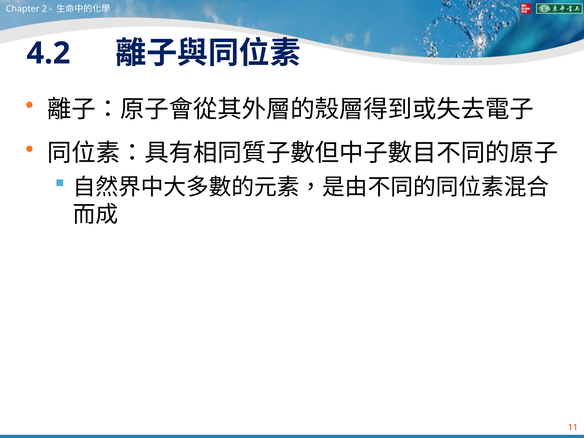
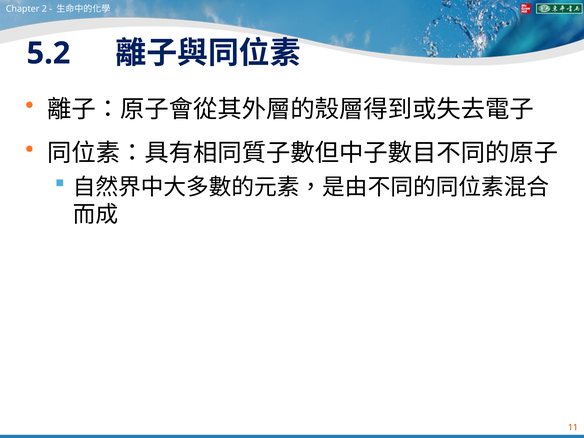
4.2: 4.2 -> 5.2 (48, 53)
